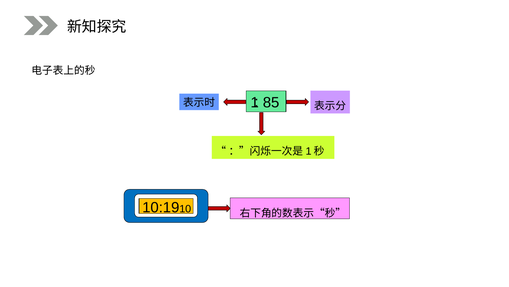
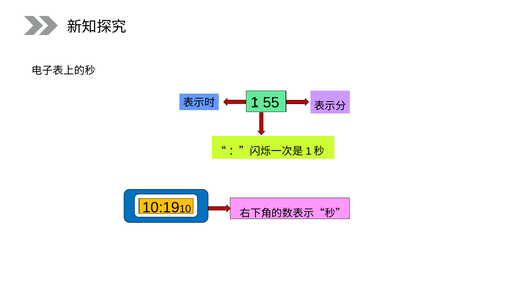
85: 85 -> 55 (271, 102)
